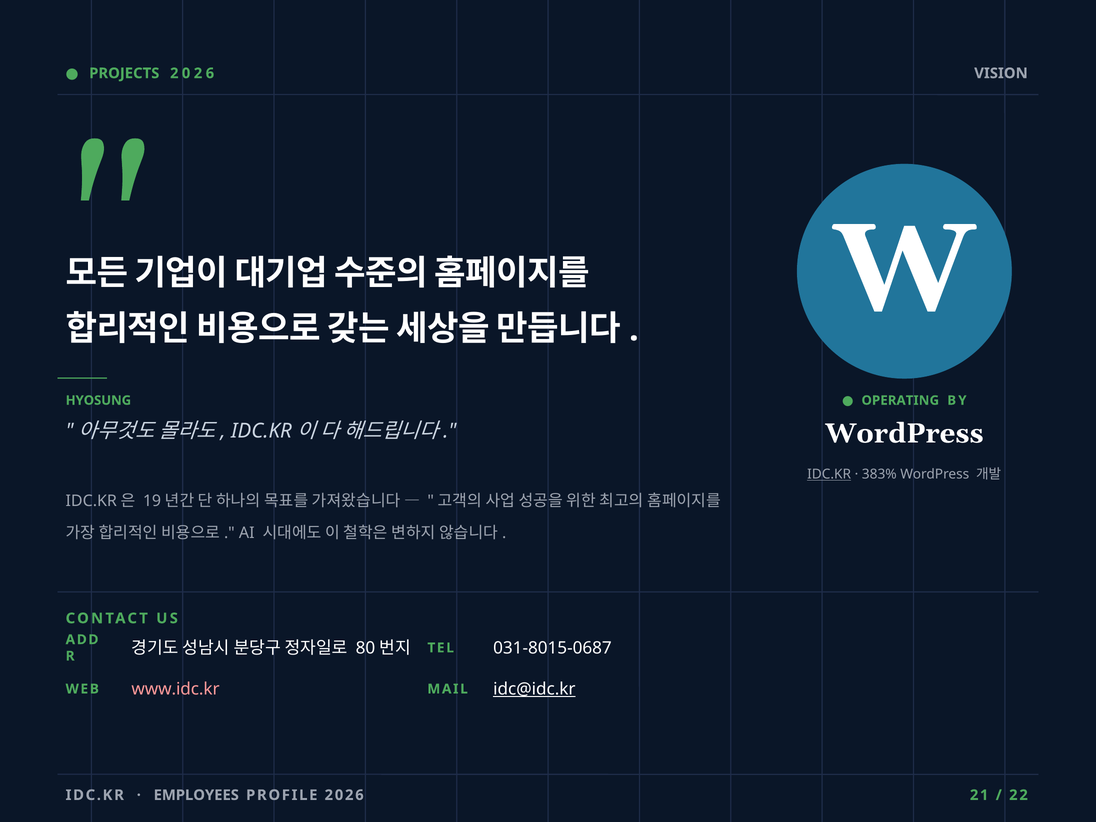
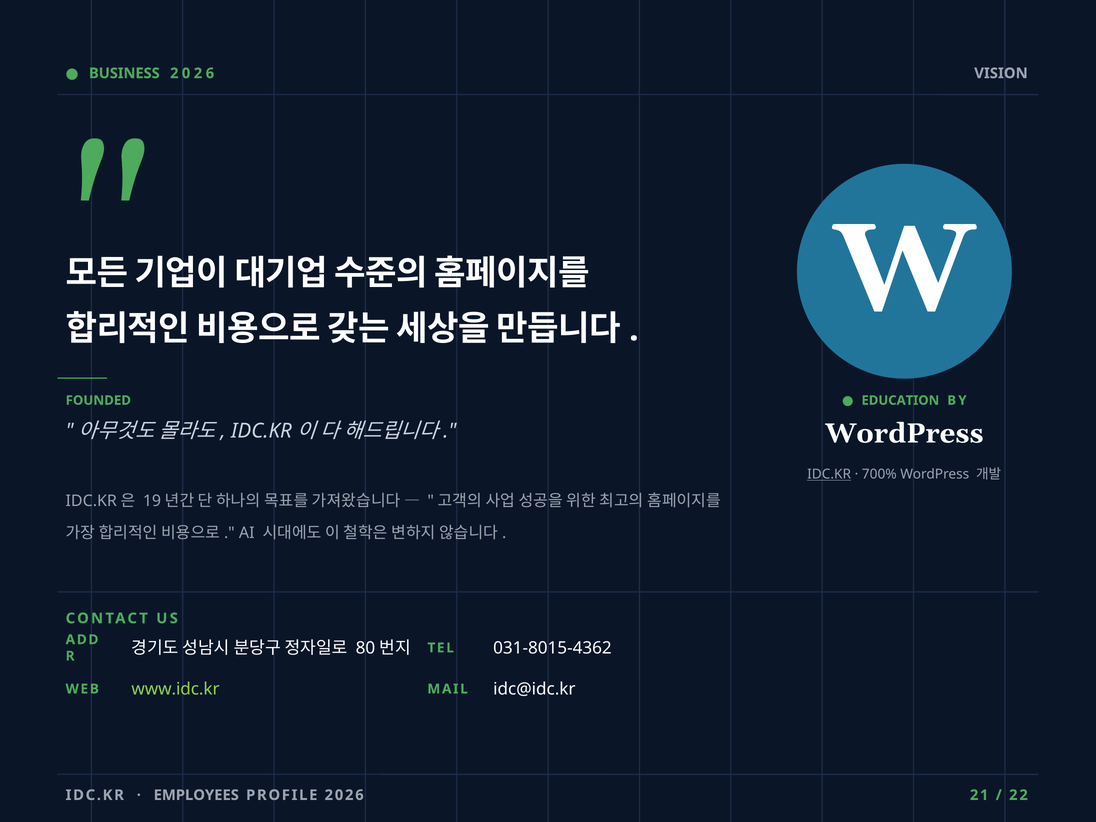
PROJECTS: PROJECTS -> BUSINESS (124, 73)
OPERATING: OPERATING -> EDUCATION (900, 401)
HYOSUNG: HYOSUNG -> FOUNDED (98, 401)
383%: 383% -> 700% (879, 475)
031-8015-0687: 031-8015-0687 -> 031-8015-4362 (552, 648)
www.idc.kr colour: pink -> light green (175, 689)
idc@idc.kr underline: present -> none (534, 689)
